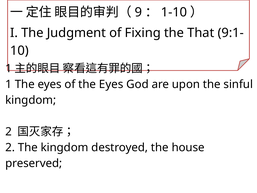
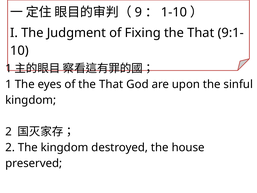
of the Eyes: Eyes -> That (111, 84)
